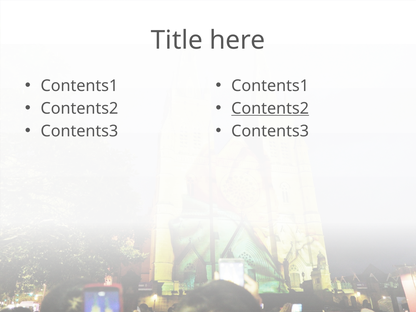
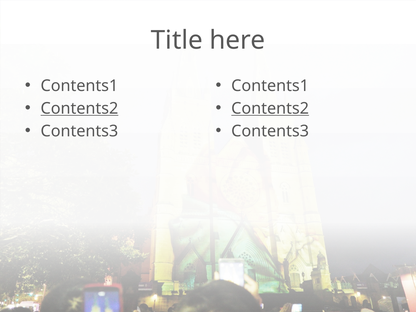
Contents2 underline: none -> present (79, 108)
